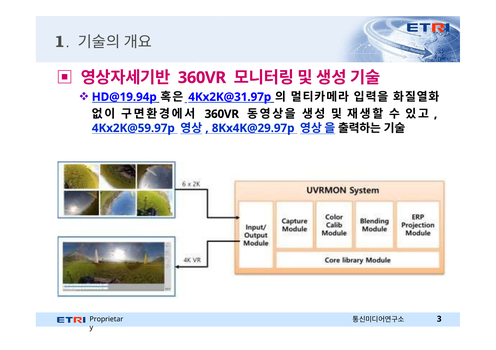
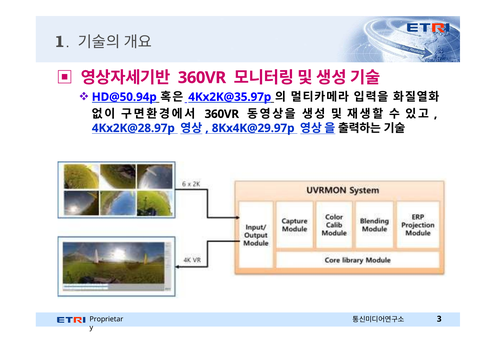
HD@19.94p: HD@19.94p -> HD@50.94p (124, 97)
4Kx2K@31.97p: 4Kx2K@31.97p -> 4Kx2K@35.97p (230, 97)
4Kx2K@59.97p: 4Kx2K@59.97p -> 4Kx2K@28.97p (133, 128)
